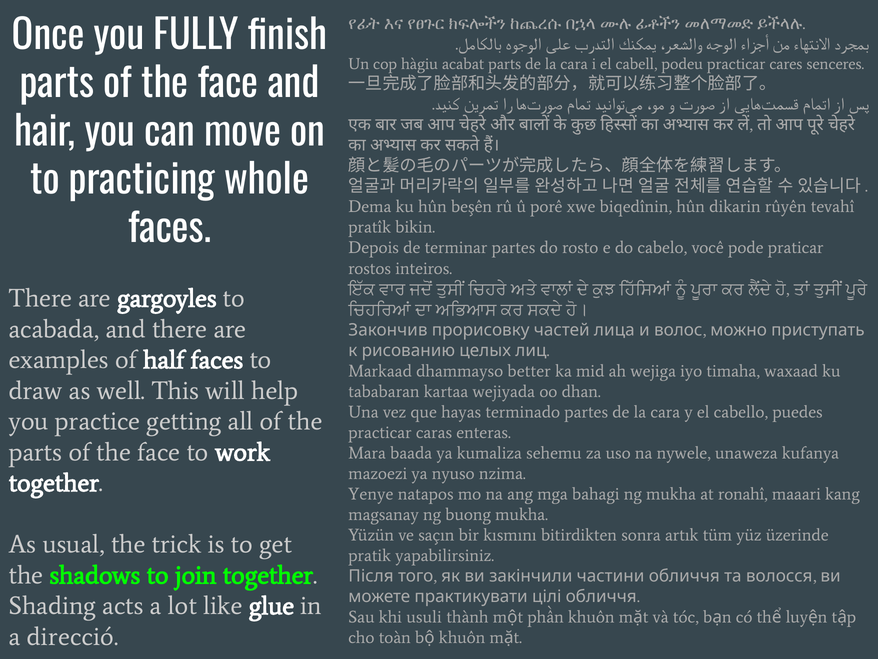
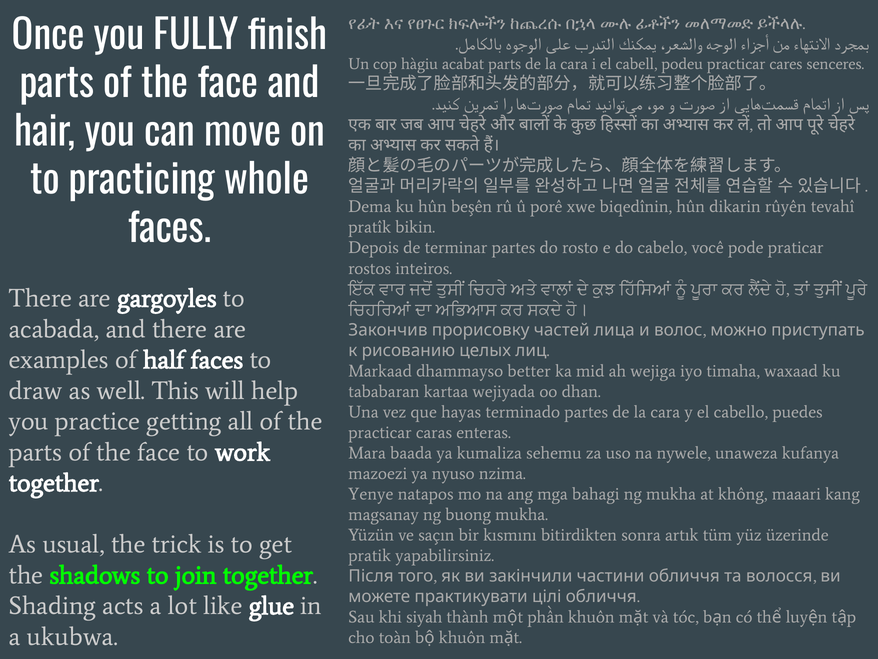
ronahî: ronahî -> không (743, 494)
usuli: usuli -> siyah (424, 617)
direcció: direcció -> ukubwa (73, 636)
